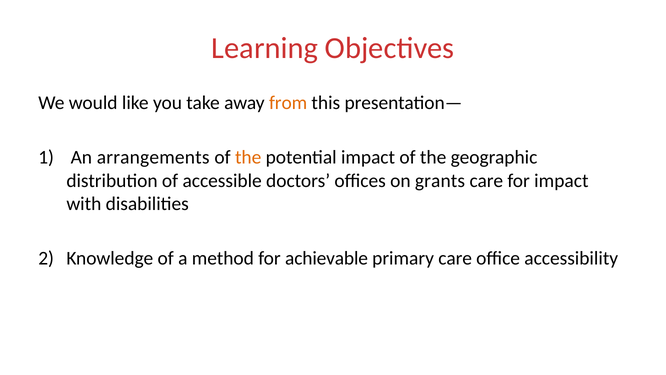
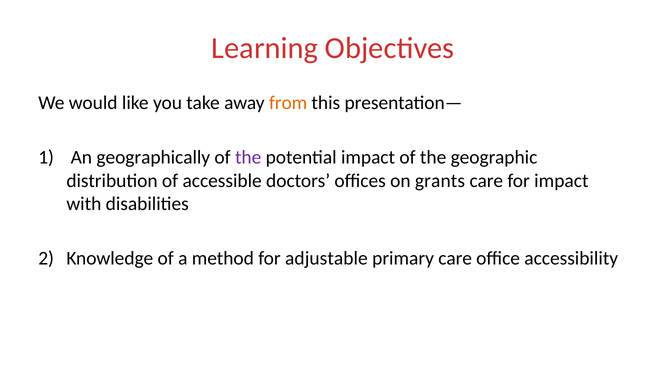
arrangements: arrangements -> geographically (153, 157)
the colour: orange -> purple (248, 157)
achievable: achievable -> adjustable (326, 258)
